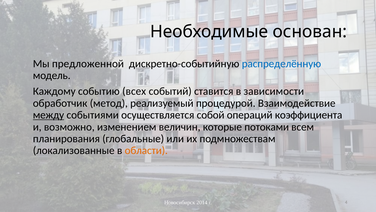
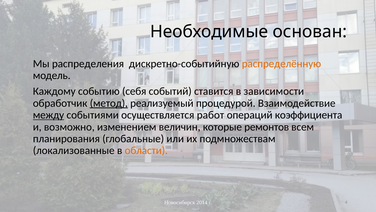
предложенной: предложенной -> распределения (88, 64)
распределённую colour: blue -> orange (281, 64)
всех: всех -> себя (134, 91)
метод underline: none -> present (109, 103)
собой: собой -> работ (211, 115)
потоками: потоками -> ремонтов (267, 127)
